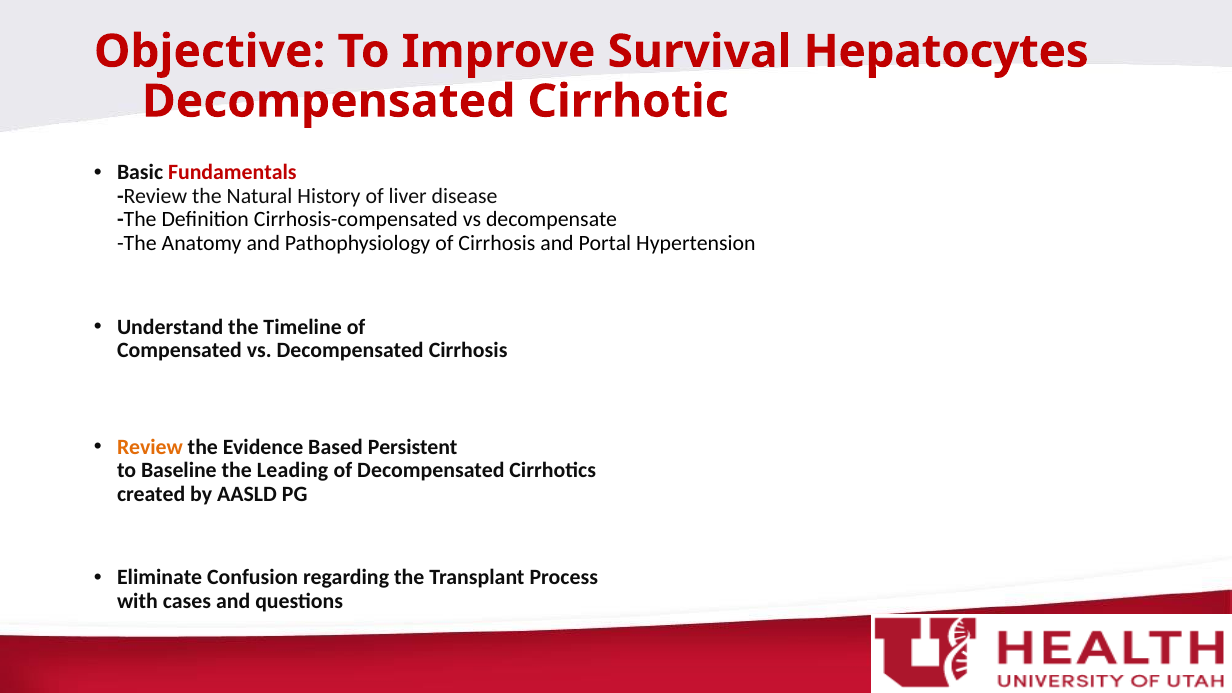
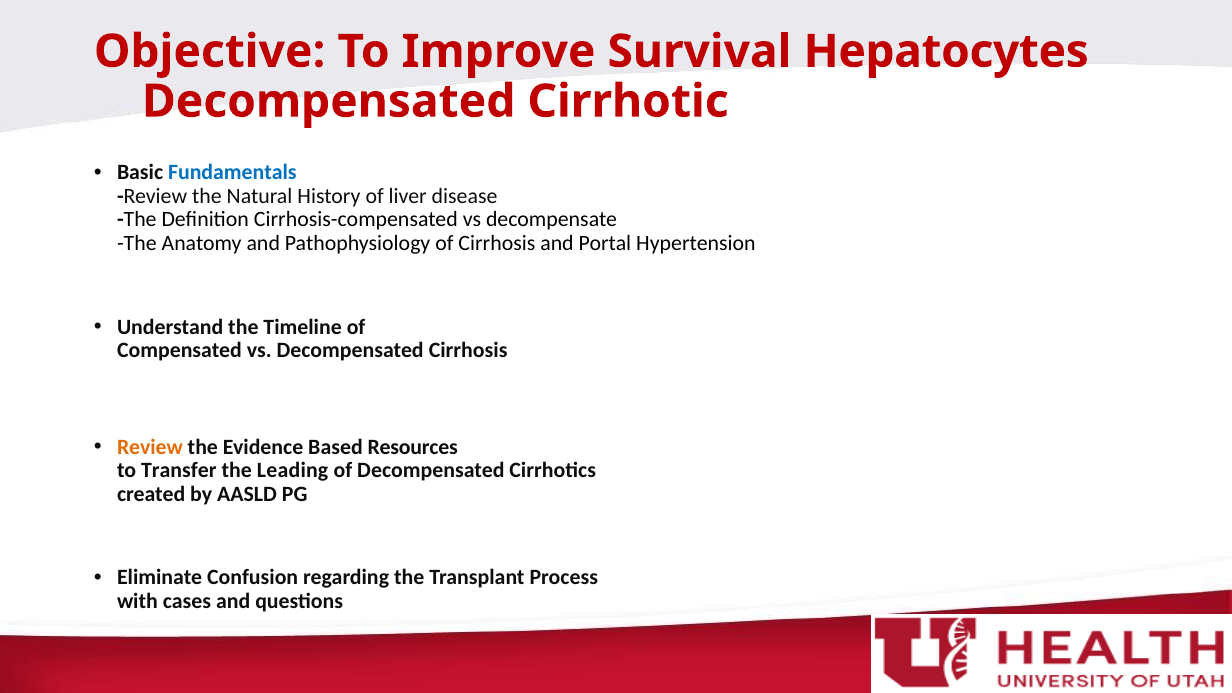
Fundamentals colour: red -> blue (232, 173)
Persistent: Persistent -> Resources (413, 447)
Baseline: Baseline -> Transfer (179, 470)
